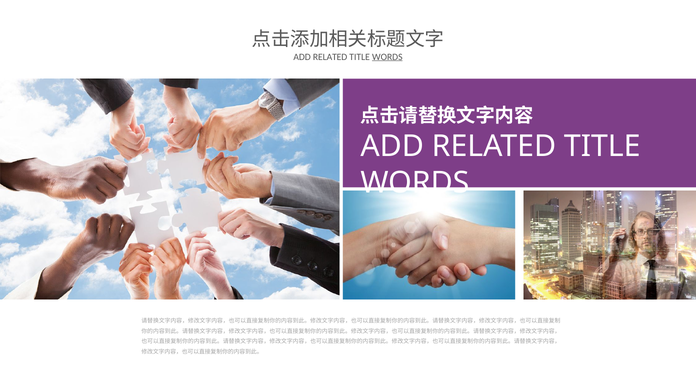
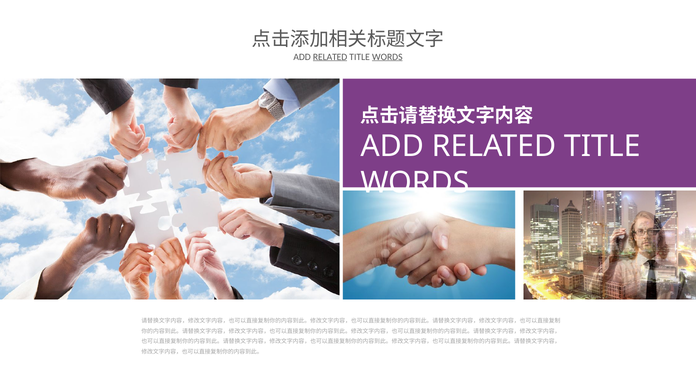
RELATED underline: none -> present (330, 57)
